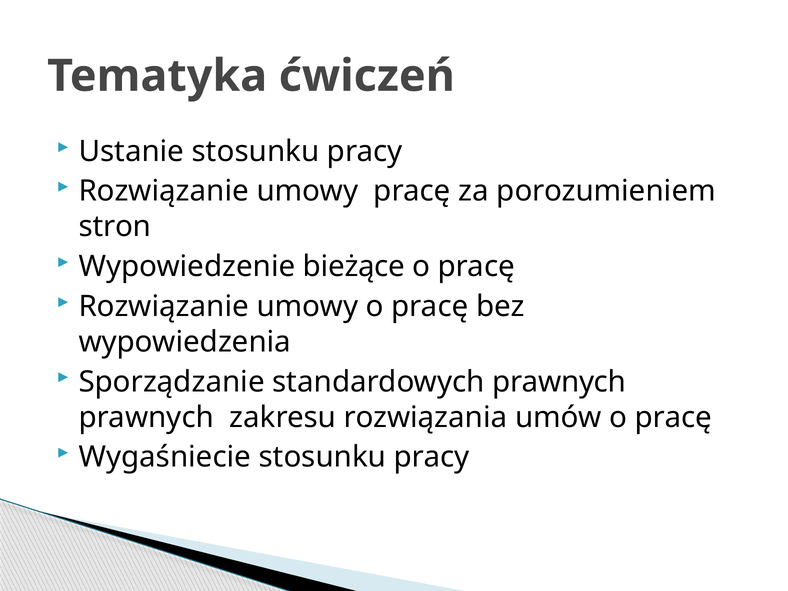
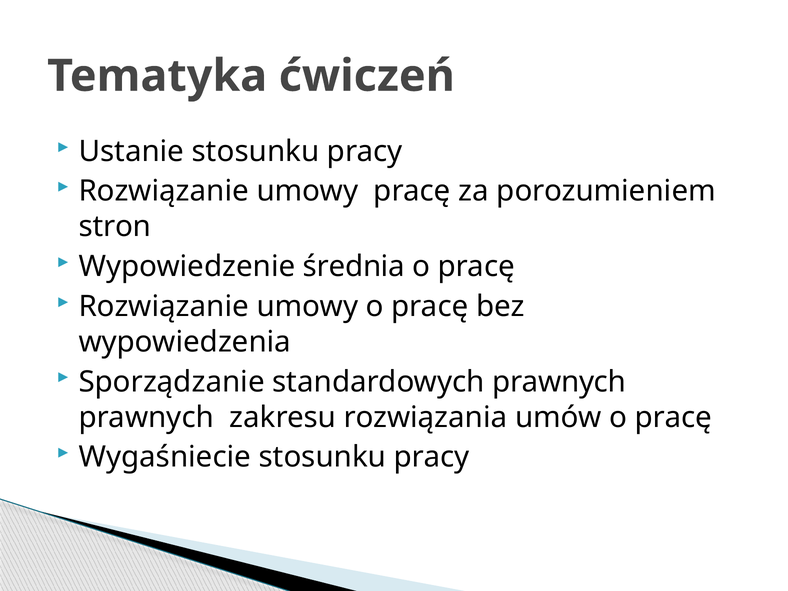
bieżące: bieżące -> średnia (354, 267)
